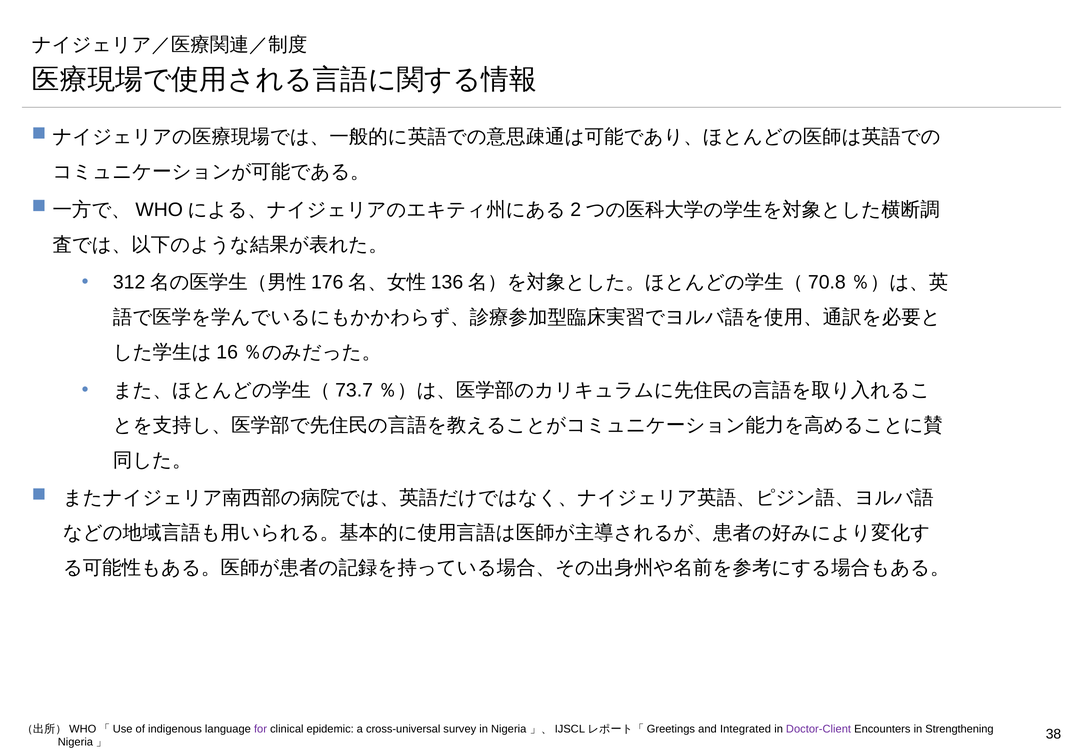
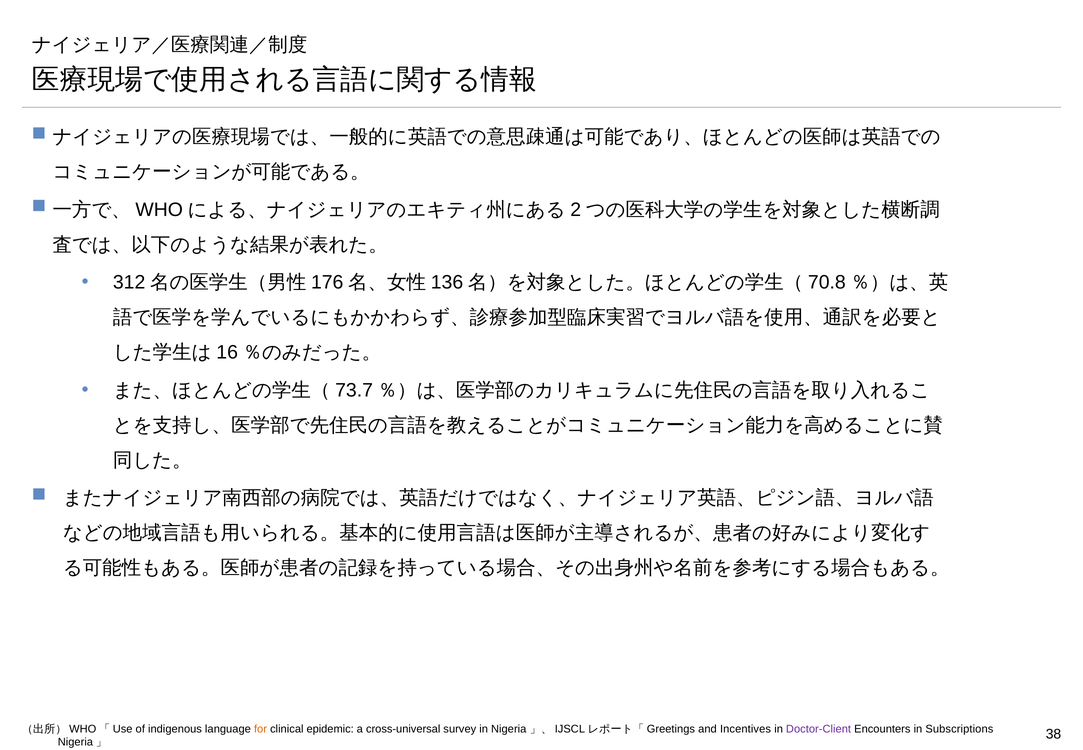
for colour: purple -> orange (260, 729)
Integrated: Integrated -> Incentives (745, 729)
Strengthening: Strengthening -> Subscriptions (959, 729)
